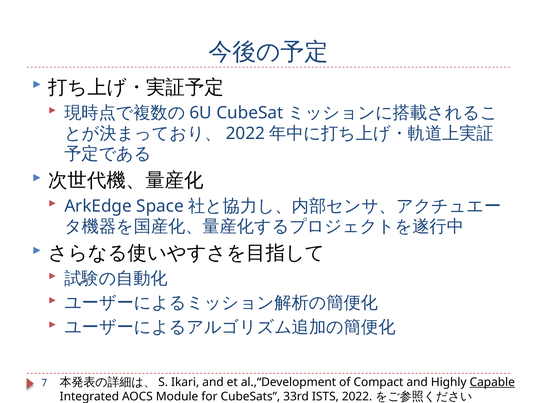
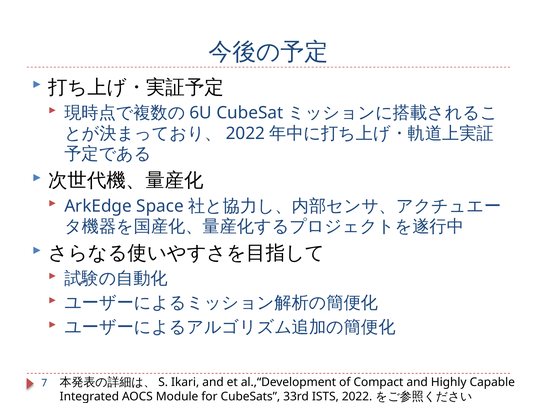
Capable underline: present -> none (492, 382)
